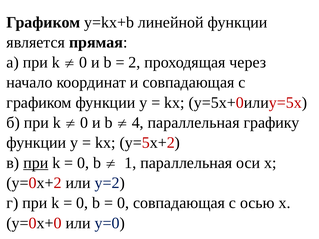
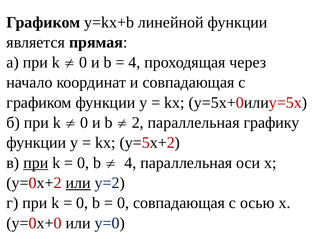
2: 2 -> 4 (134, 62)
4: 4 -> 2 (138, 123)
¹ 1: 1 -> 4 (130, 163)
или underline: none -> present (78, 183)
